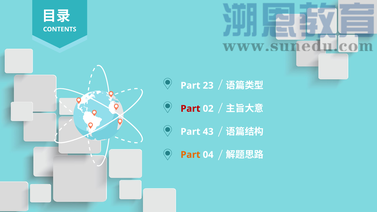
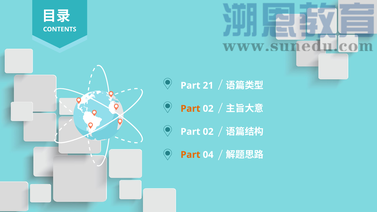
23: 23 -> 21 (208, 86)
Part colour: red -> orange (190, 109)
43: 43 -> 02 (208, 132)
